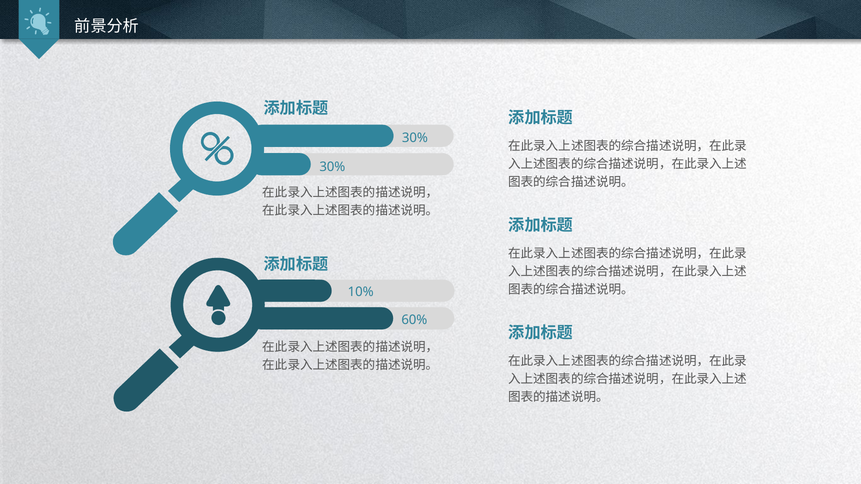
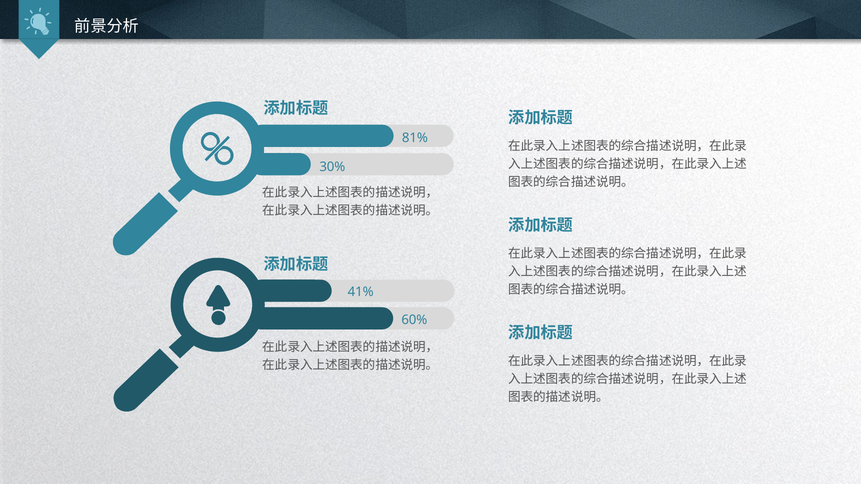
30%: 30% -> 81% (415, 138)
10%: 10% -> 41% (361, 292)
